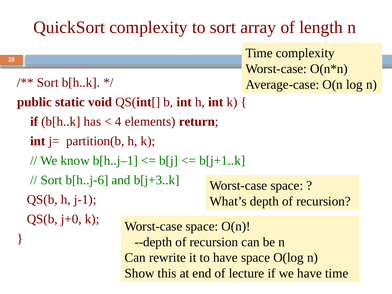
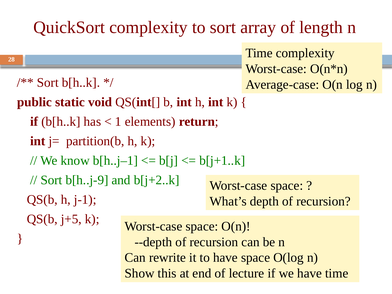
4: 4 -> 1 (118, 122)
b[h..j-6: b[h..j-6 -> b[h..j-9 (87, 180)
b[j+3..k: b[j+3..k -> b[j+2..k (157, 180)
j+0: j+0 -> j+5 (71, 219)
